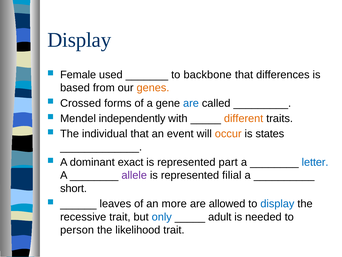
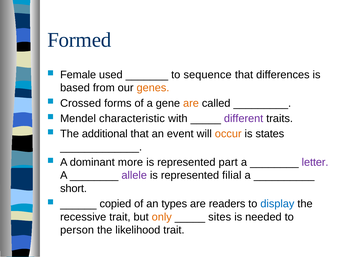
Display: Display -> Formed (79, 40)
backbone: backbone -> sequence (208, 75)
are colour: blue -> orange (191, 103)
independently: independently -> characteristic (132, 118)
different colour: orange -> purple (244, 118)
individual: individual -> additional (105, 134)
exact: exact -> more (130, 162)
letter colour: blue -> purple (315, 162)
leaves: leaves -> copied (115, 203)
more: more -> types (174, 203)
allowed: allowed -> readers (227, 203)
only colour: blue -> orange (162, 216)
adult: adult -> sites (220, 216)
